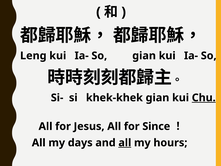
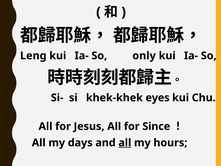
So gian: gian -> only (144, 56)
khek-khek gian: gian -> eyes (158, 98)
Chu underline: present -> none (204, 98)
